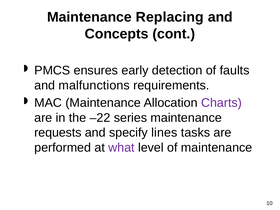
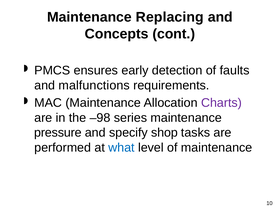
–22: –22 -> –98 (100, 118)
requests: requests -> pressure (58, 133)
lines: lines -> shop (164, 133)
what colour: purple -> blue (121, 148)
